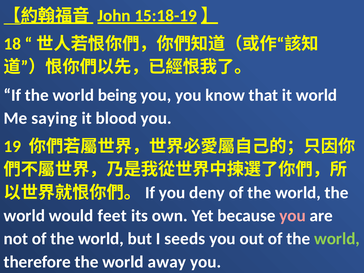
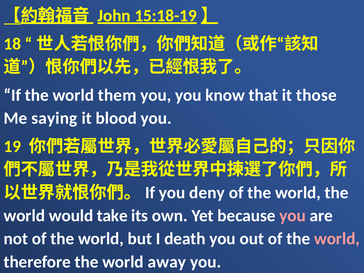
being: being -> them (117, 95)
it world: world -> those (316, 95)
feet: feet -> take (112, 216)
seeds: seeds -> death (185, 239)
world colour: light green -> pink (337, 239)
